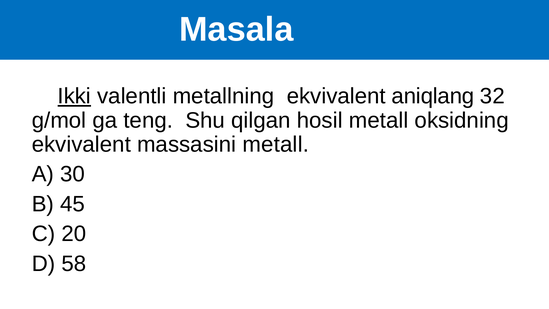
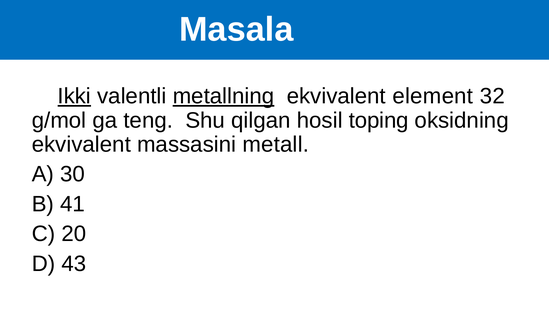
metallning underline: none -> present (224, 96)
aniqlang: aniqlang -> element (433, 96)
hosil metall: metall -> toping (379, 120)
45: 45 -> 41 (73, 204)
58: 58 -> 43 (74, 264)
